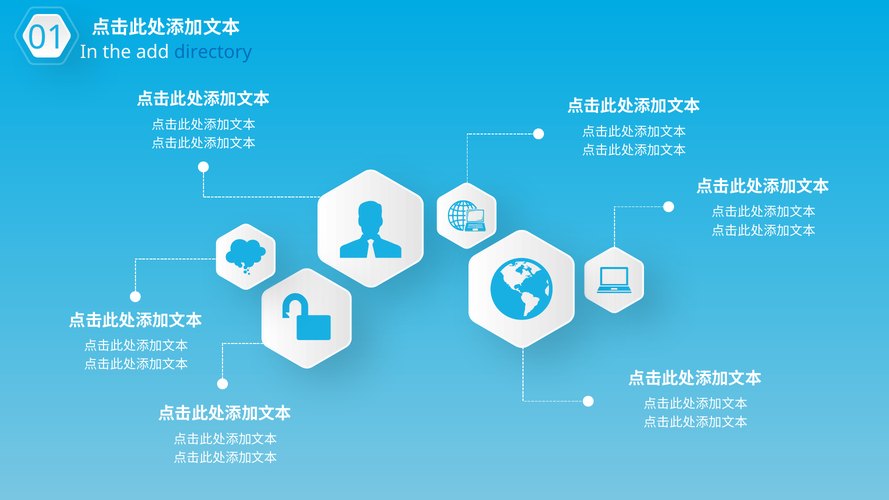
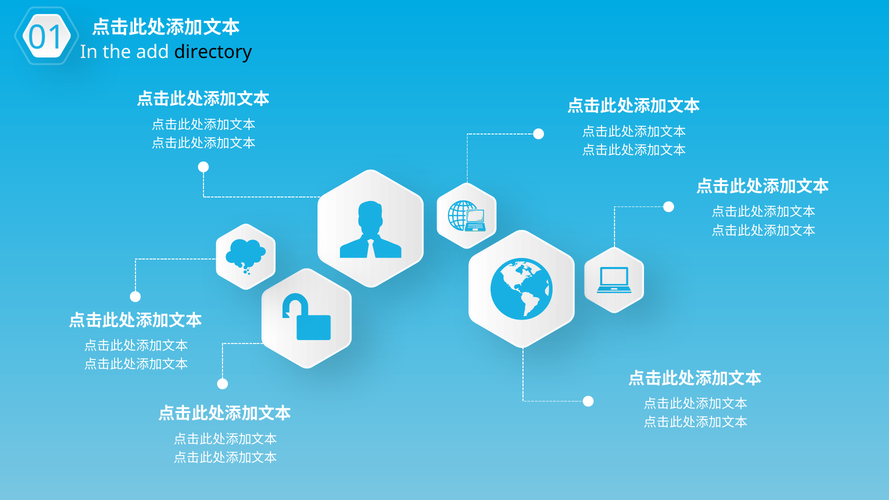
directory colour: blue -> black (213, 52)
